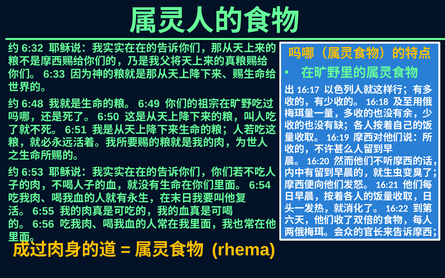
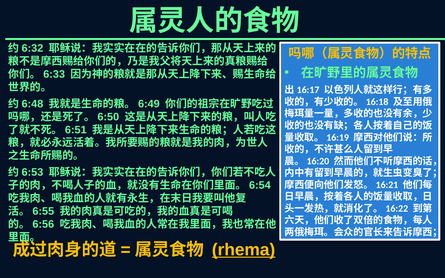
rhema underline: none -> present (244, 250)
